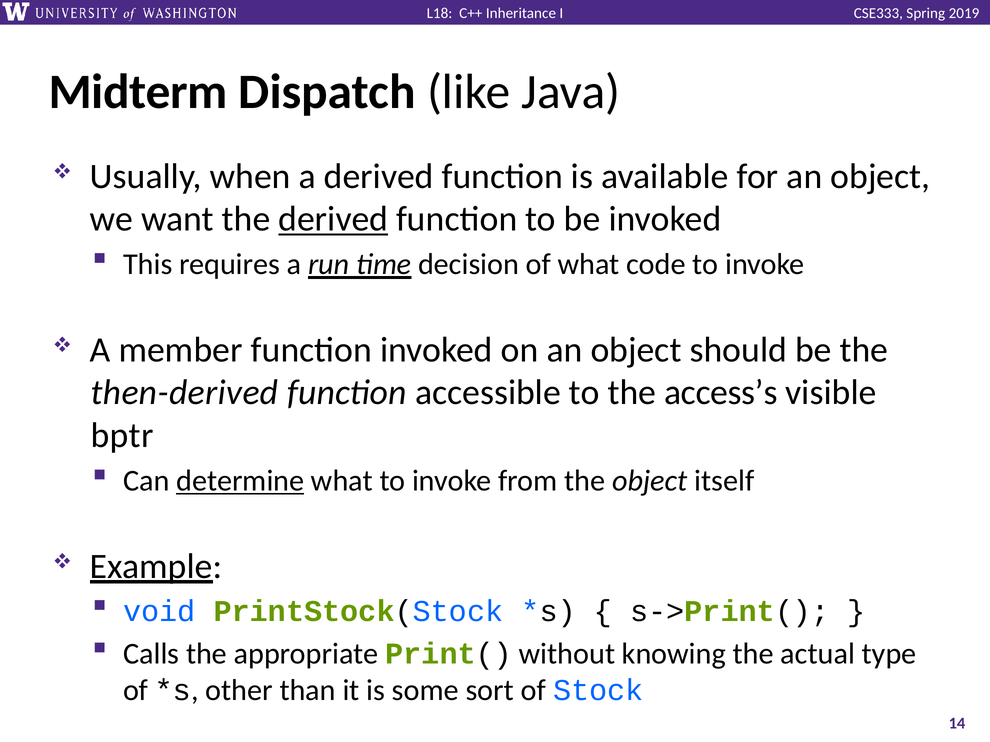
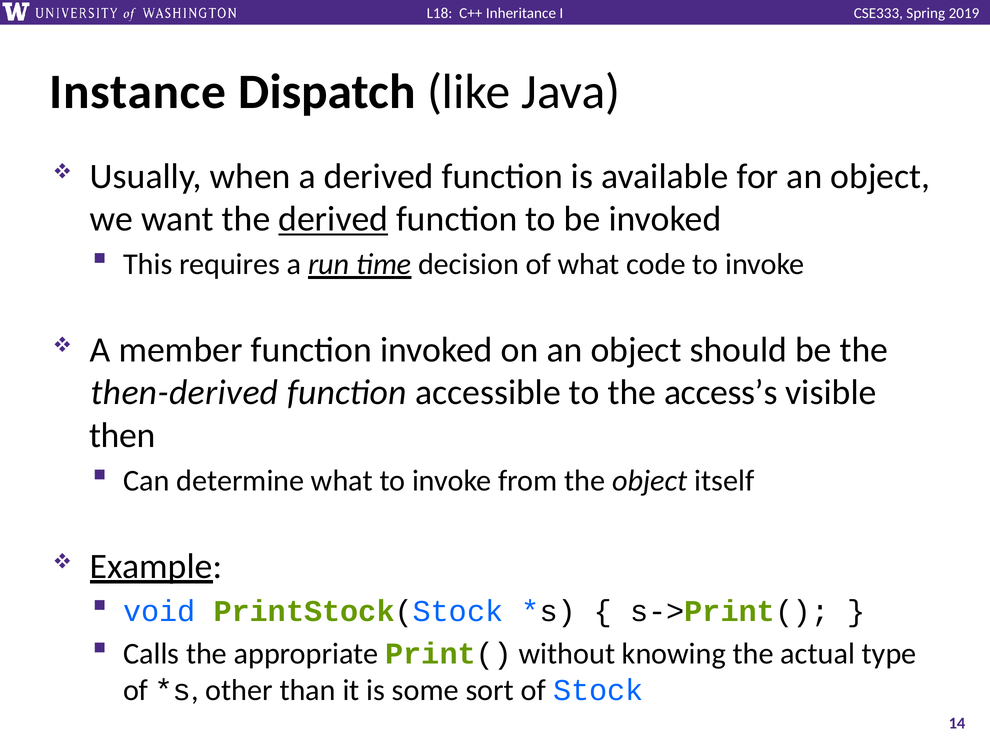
Midterm: Midterm -> Instance (138, 92)
bptr: bptr -> then (122, 436)
determine underline: present -> none (240, 481)
